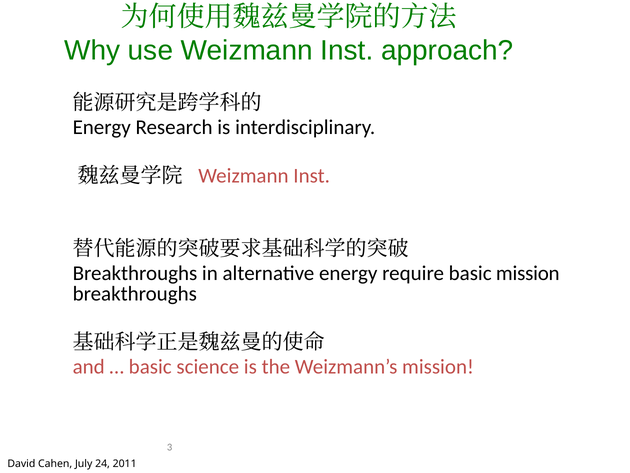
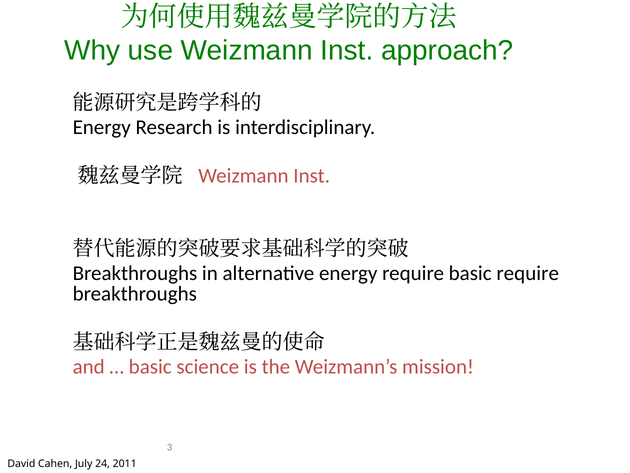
basic mission: mission -> require (528, 273)
